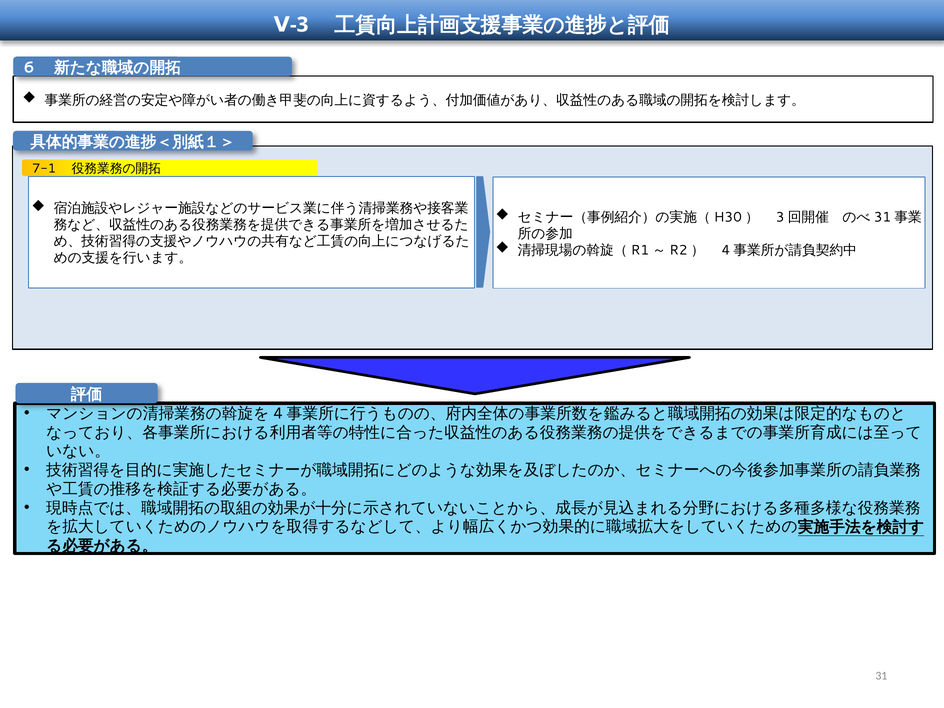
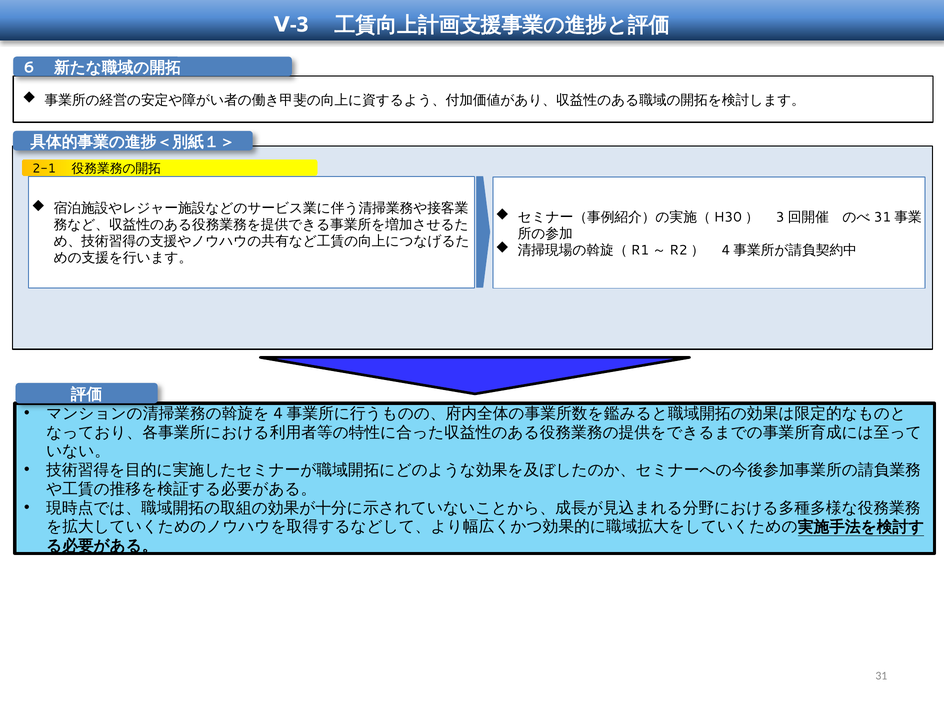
7-1: 7-1 -> 2-1 (44, 169)
